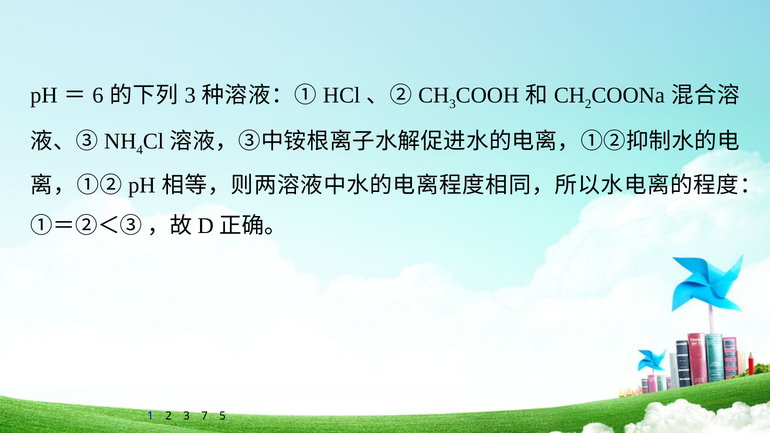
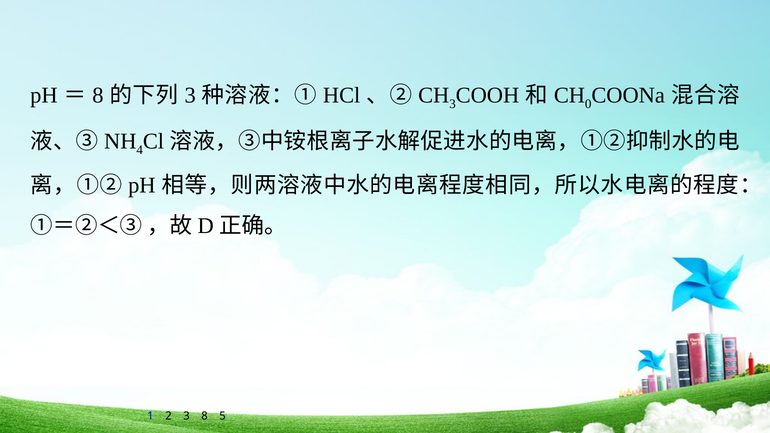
6: 6 -> 8 (98, 95)
2: 2 -> 0 (588, 104)
3 7: 7 -> 8 (205, 416)
